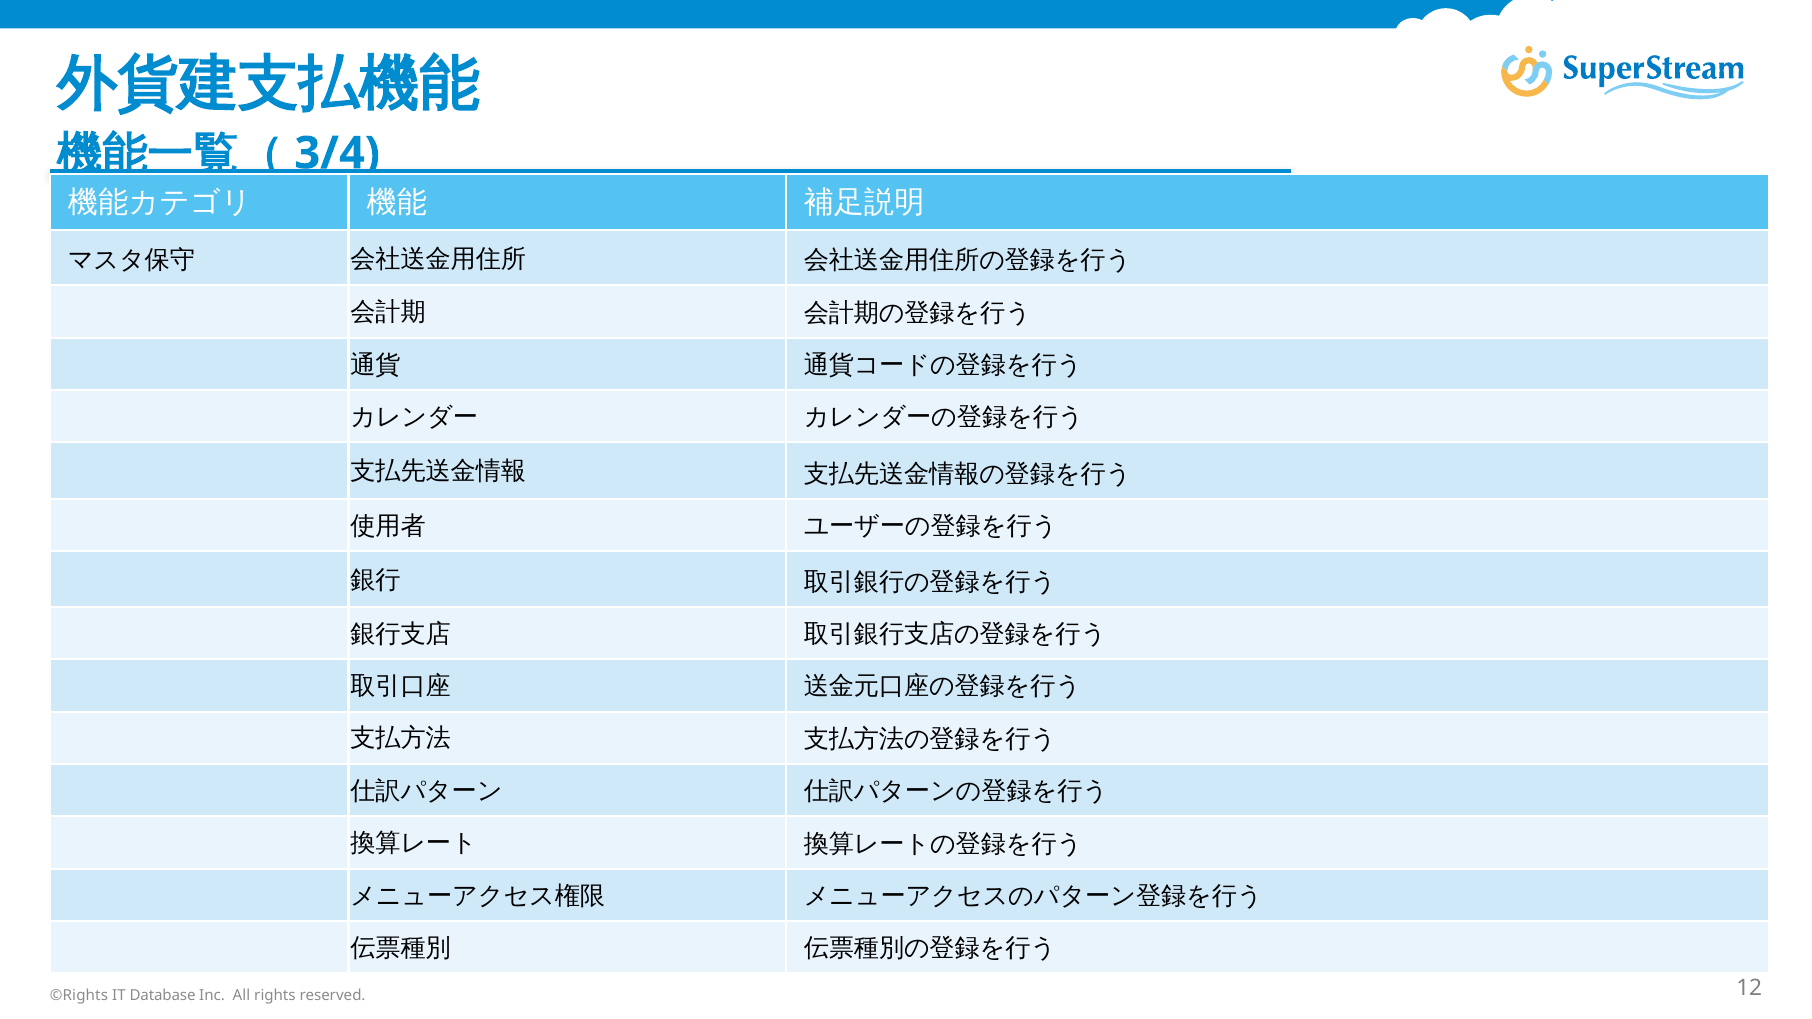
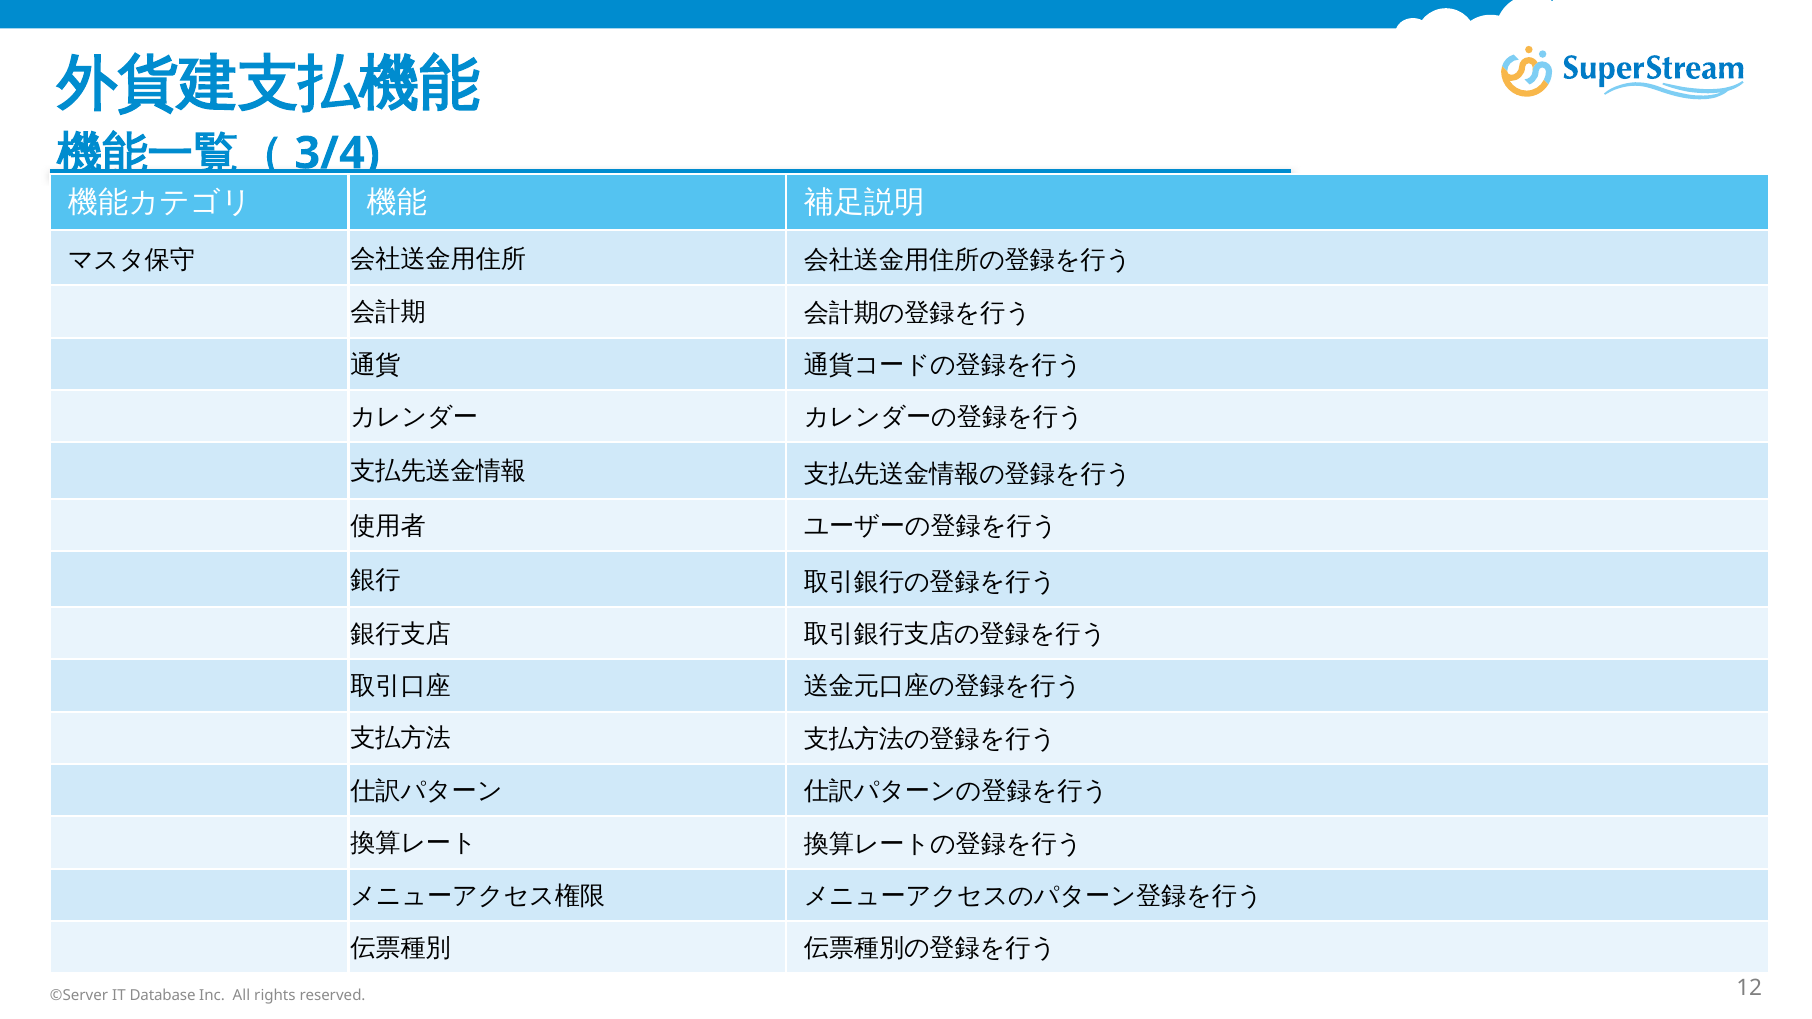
©Rights: ©Rights -> ©Server (79, 996)
